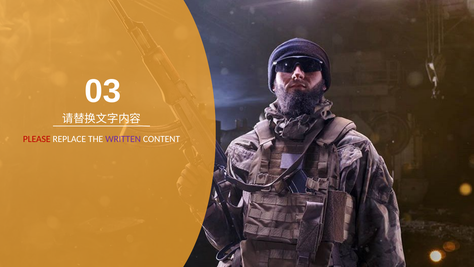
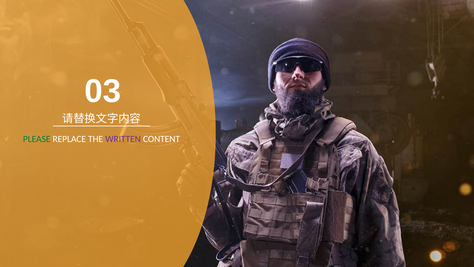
PLEASE colour: red -> green (37, 139)
